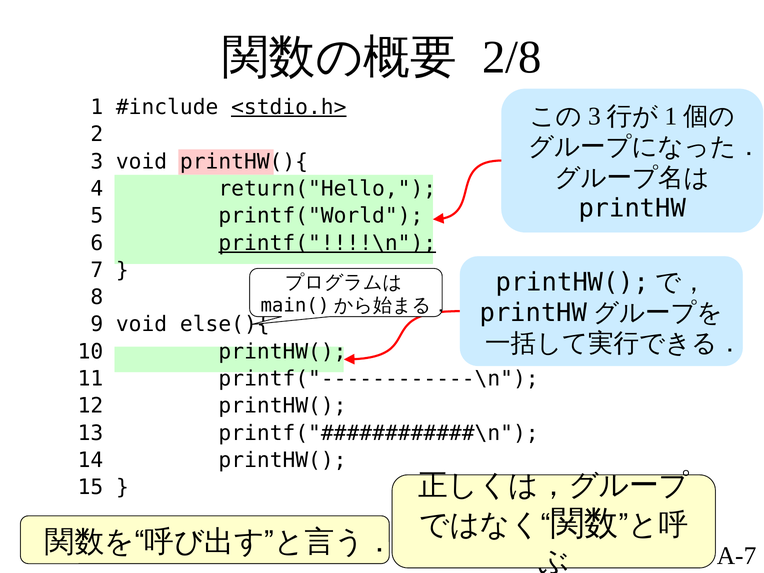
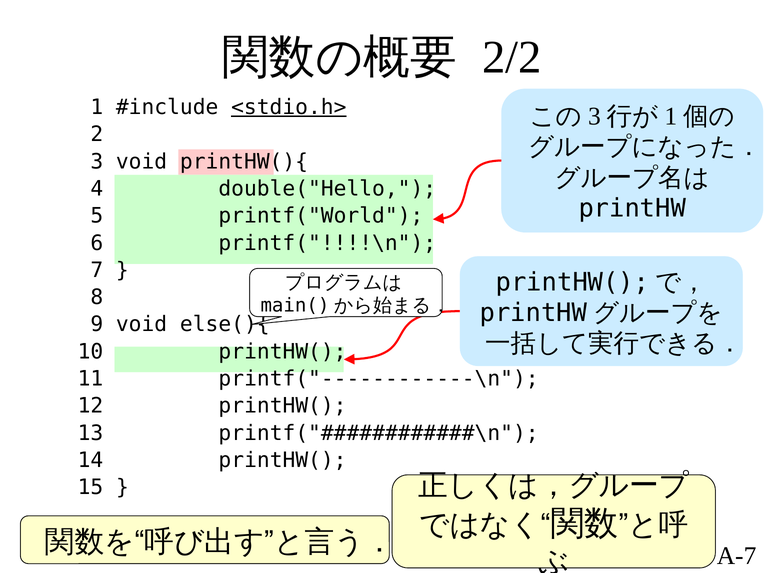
2/8: 2/8 -> 2/2 (512, 57)
return("Hello: return("Hello -> double("Hello (327, 189)
printf("!!!!\n underline: present -> none (327, 243)
